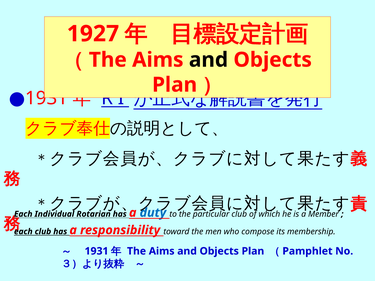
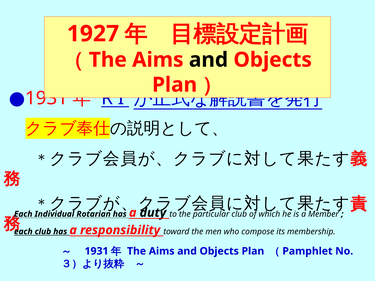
duty colour: blue -> black (153, 213)
